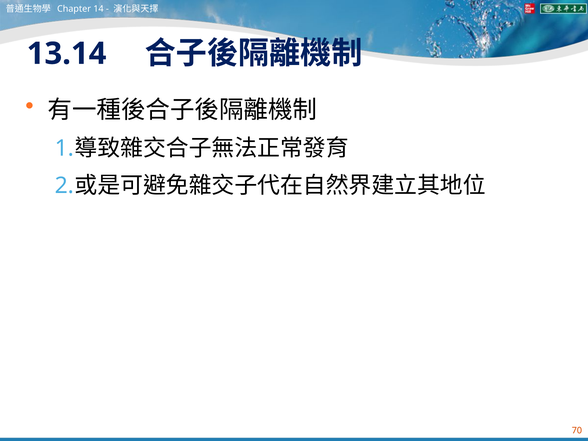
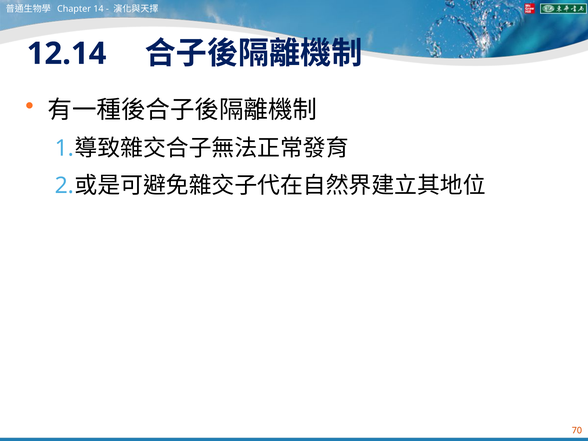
13.14: 13.14 -> 12.14 (67, 54)
